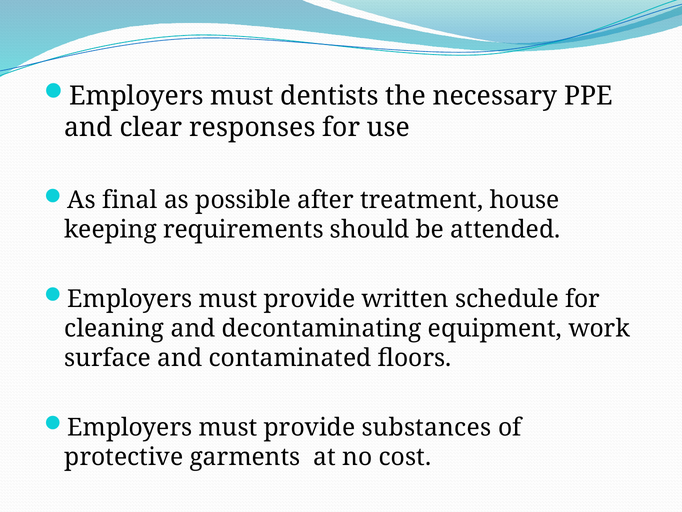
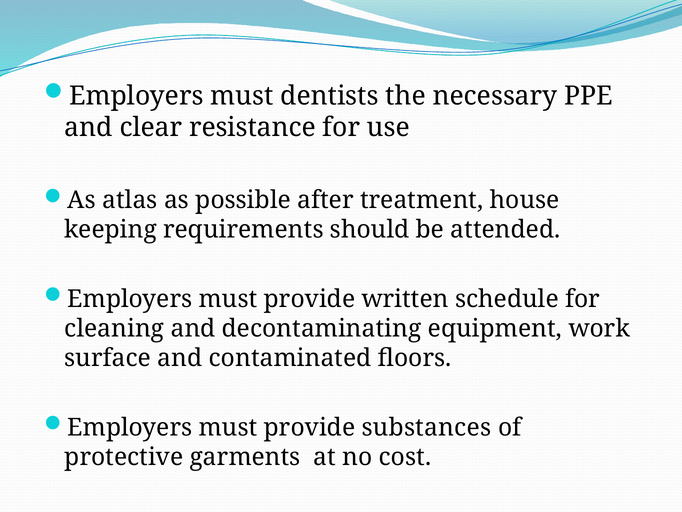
responses: responses -> resistance (252, 127)
final: final -> atlas (130, 200)
